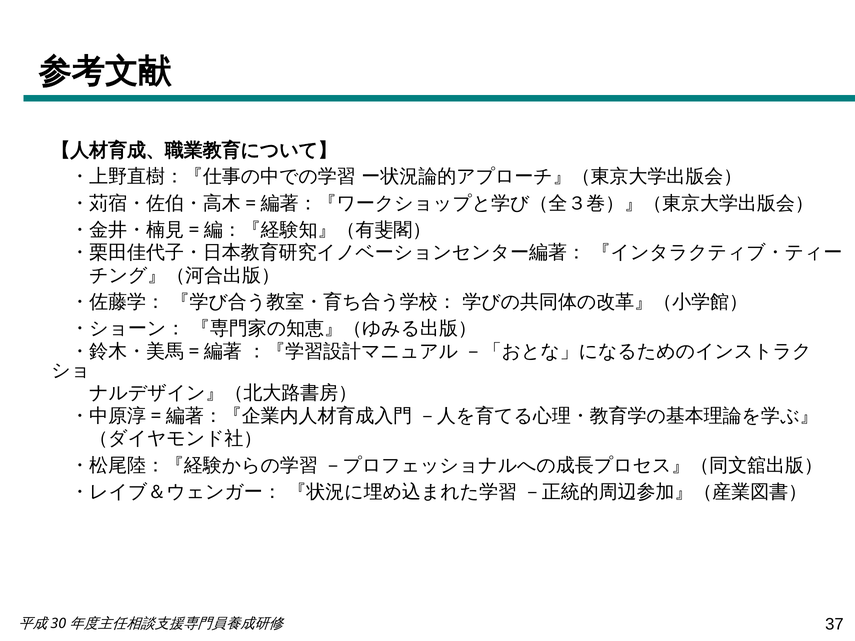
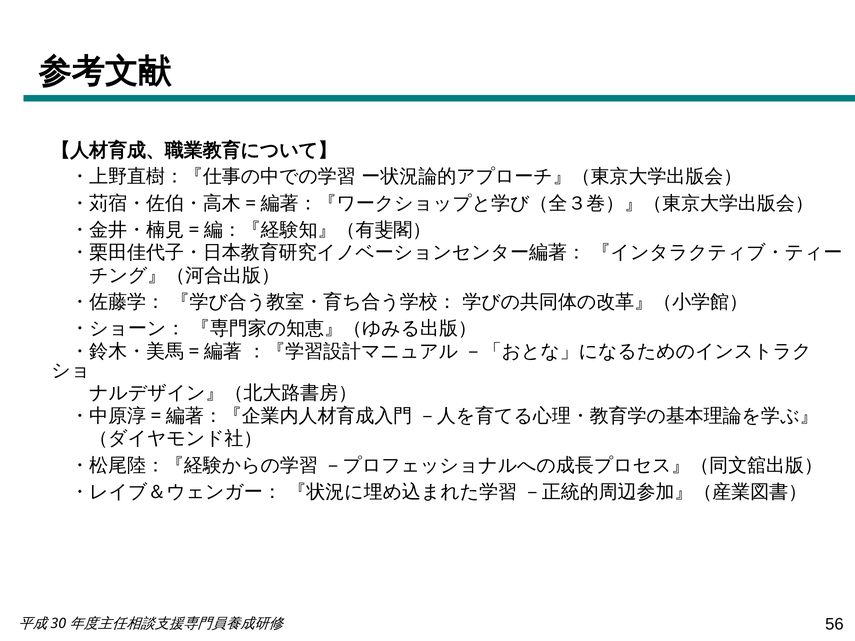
37: 37 -> 56 (834, 625)
